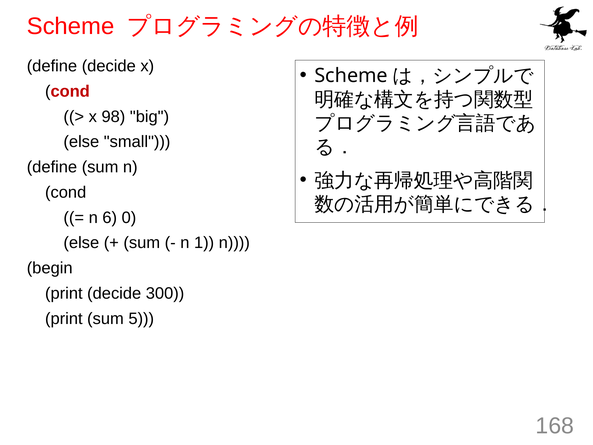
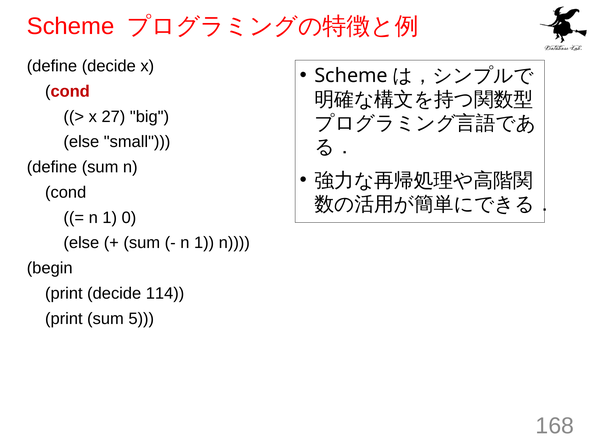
98: 98 -> 27 (113, 116)
6: 6 -> 1 (110, 217)
300: 300 -> 114 (165, 293)
